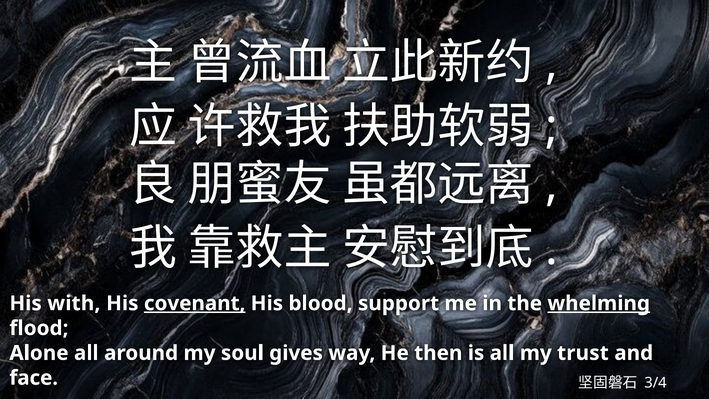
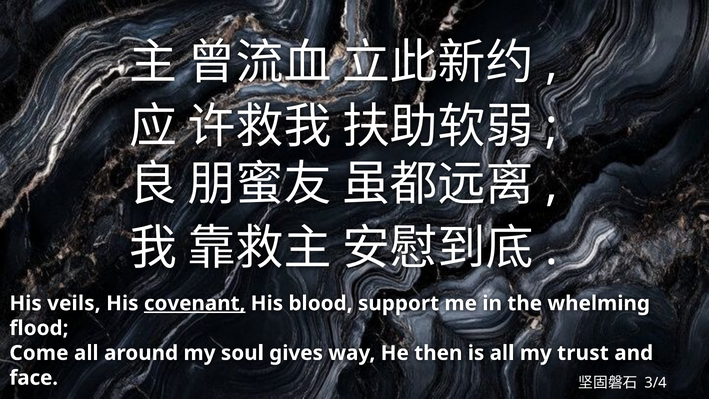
with: with -> veils (74, 303)
whelming underline: present -> none (599, 303)
Alone: Alone -> Come (39, 353)
